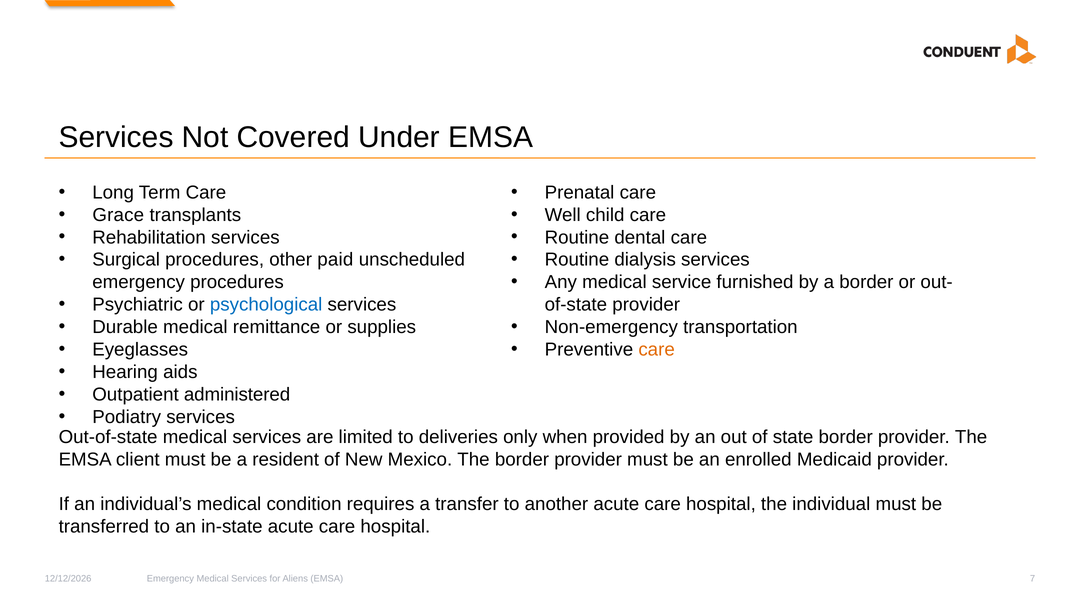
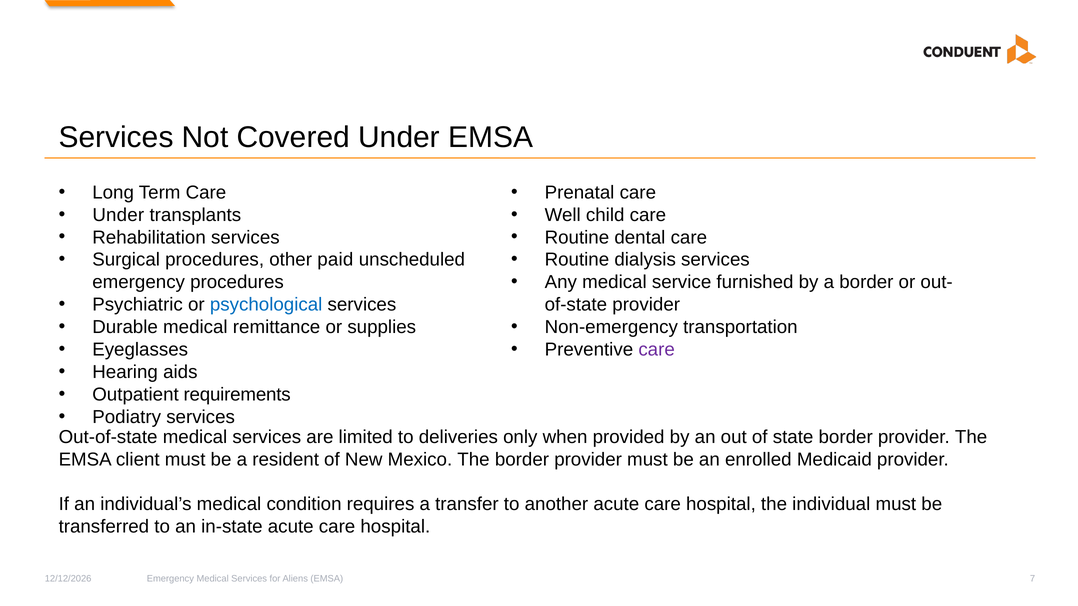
Grace: Grace -> Under (118, 215)
care colour: orange -> purple (657, 350)
administered: administered -> requirements (237, 395)
